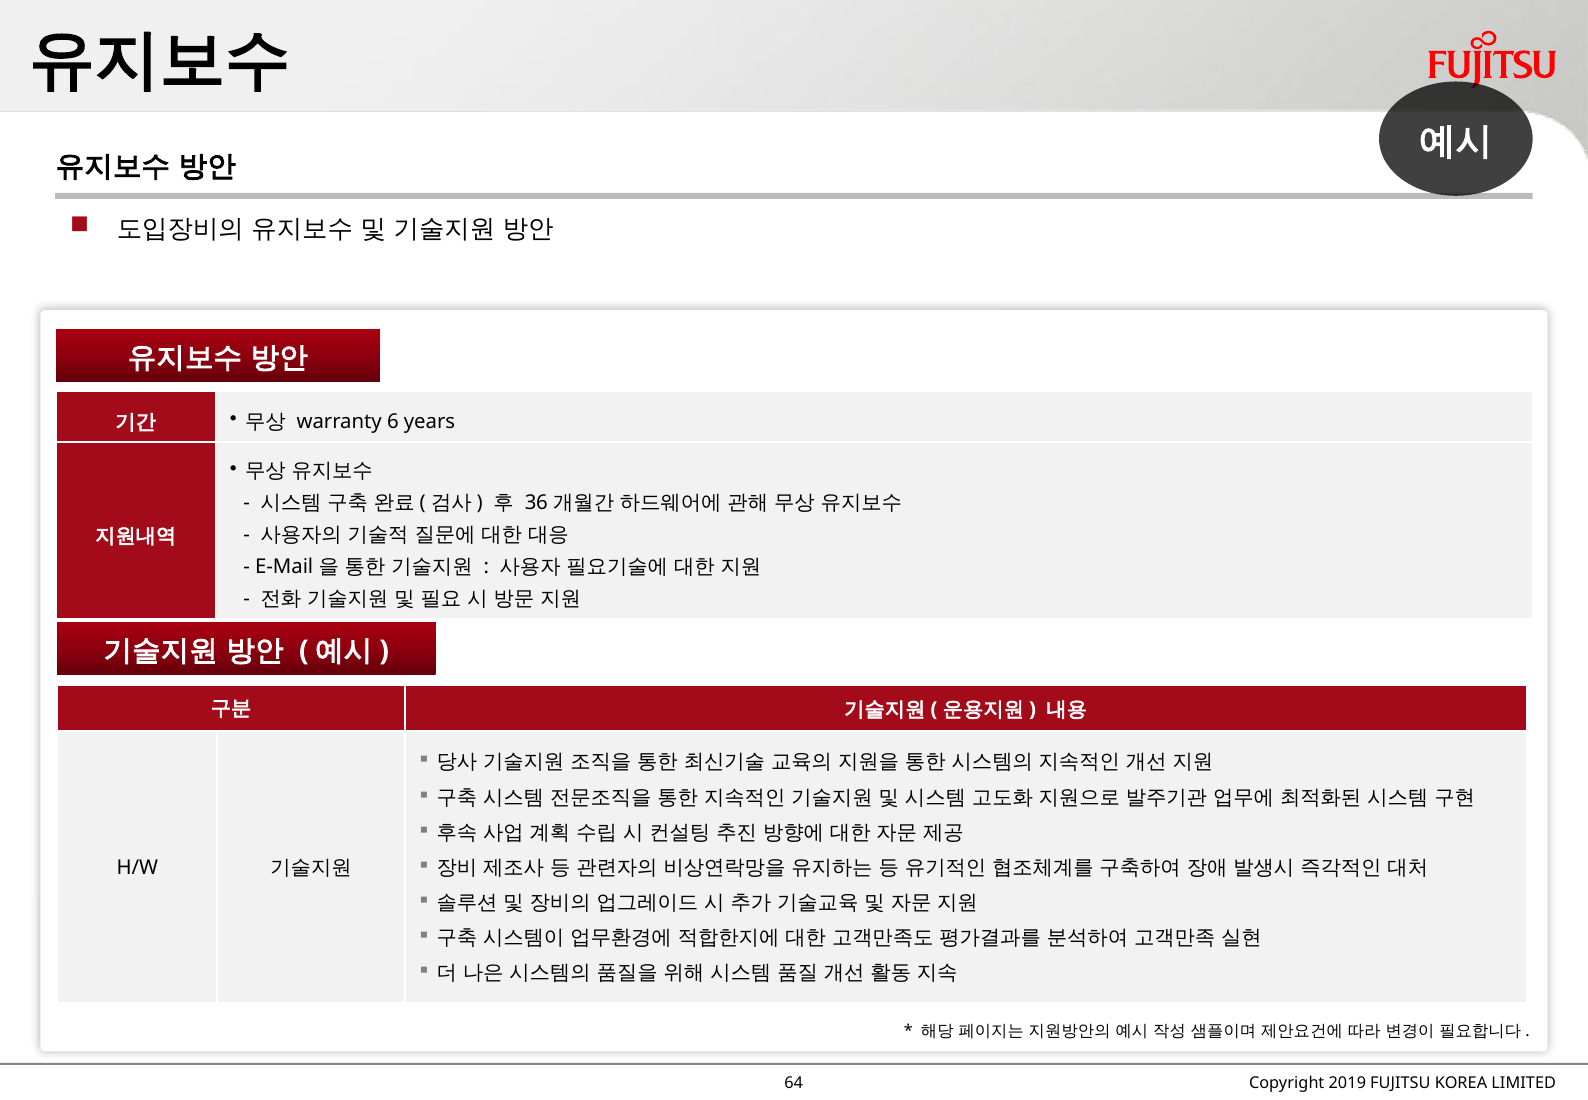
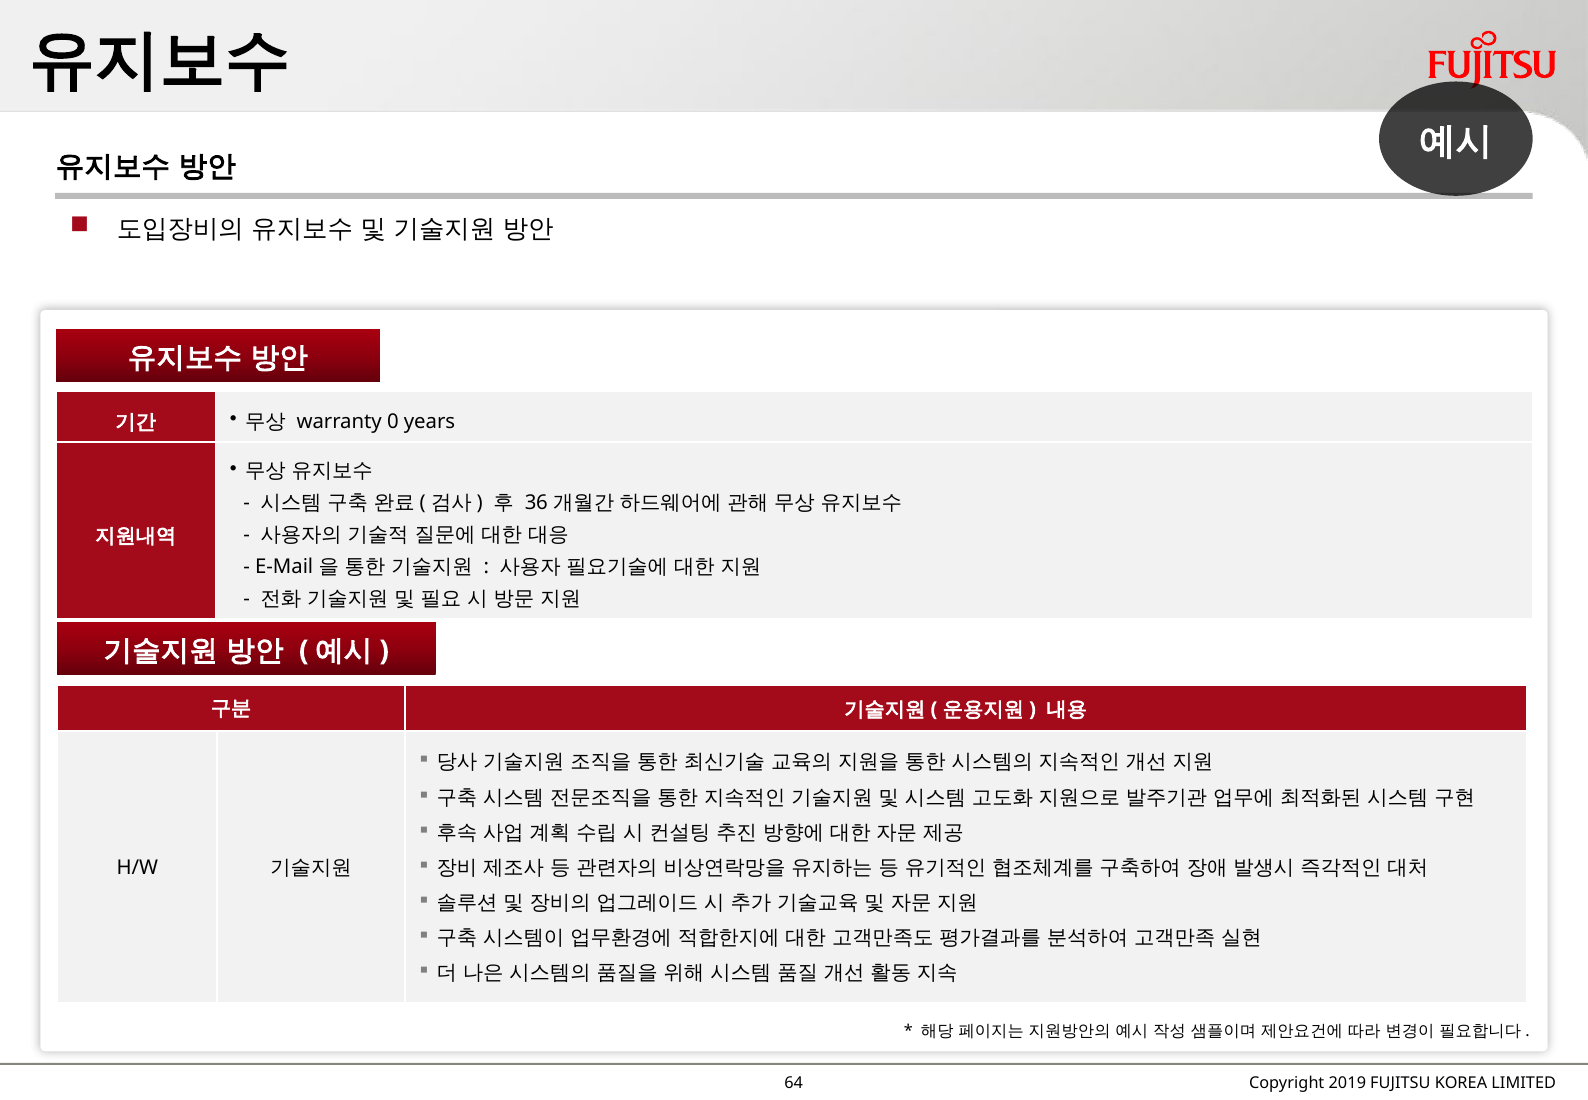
6: 6 -> 0 (393, 422)
